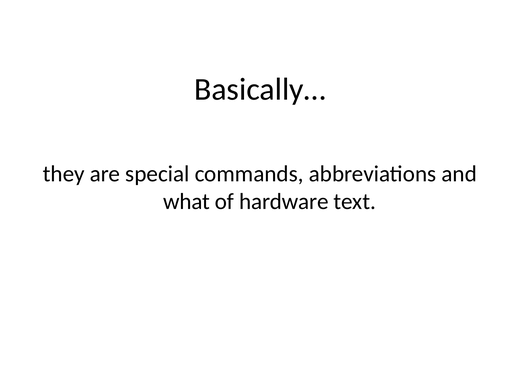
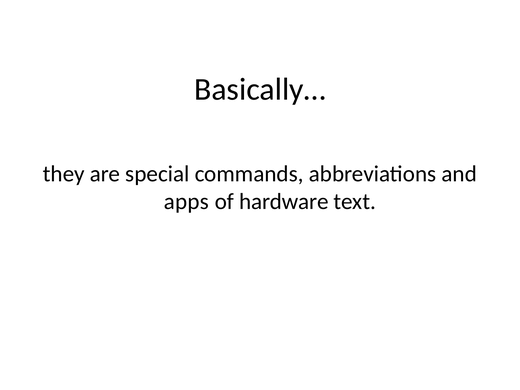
what: what -> apps (186, 202)
